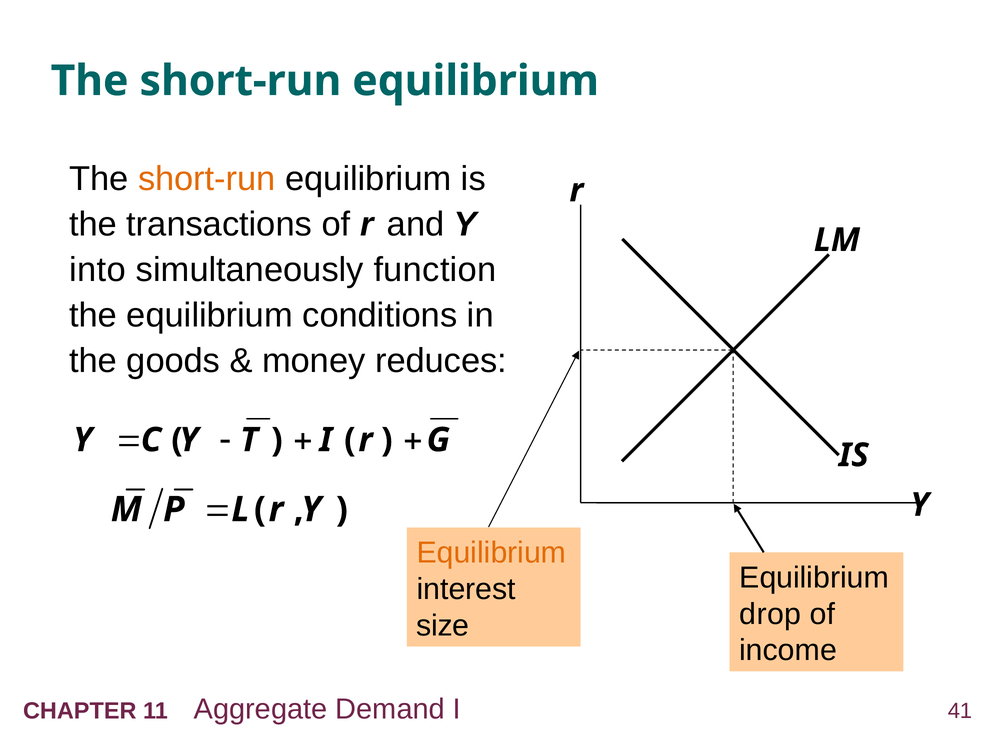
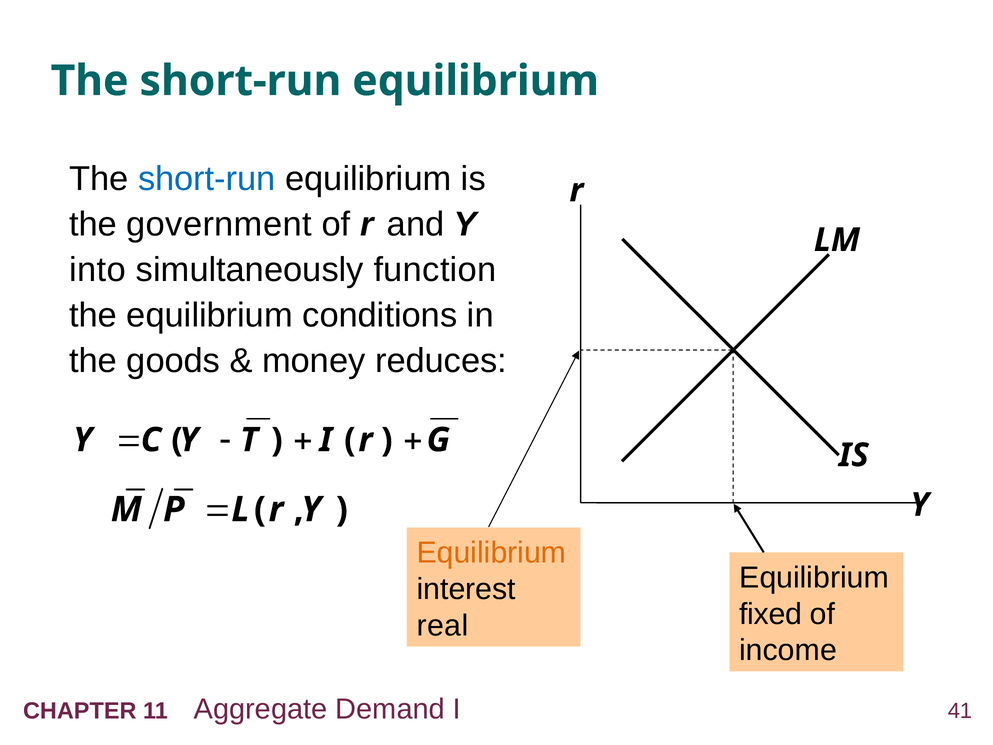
short-run colour: orange -> blue (207, 179)
transactions: transactions -> government (219, 224)
drop: drop -> fixed (771, 614)
size: size -> real (443, 625)
